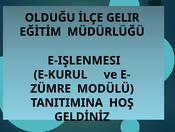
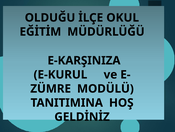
GELIR: GELIR -> OKUL (123, 18)
E-IŞLENMESI: E-IŞLENMESI -> E-KARŞINIZA (84, 60)
